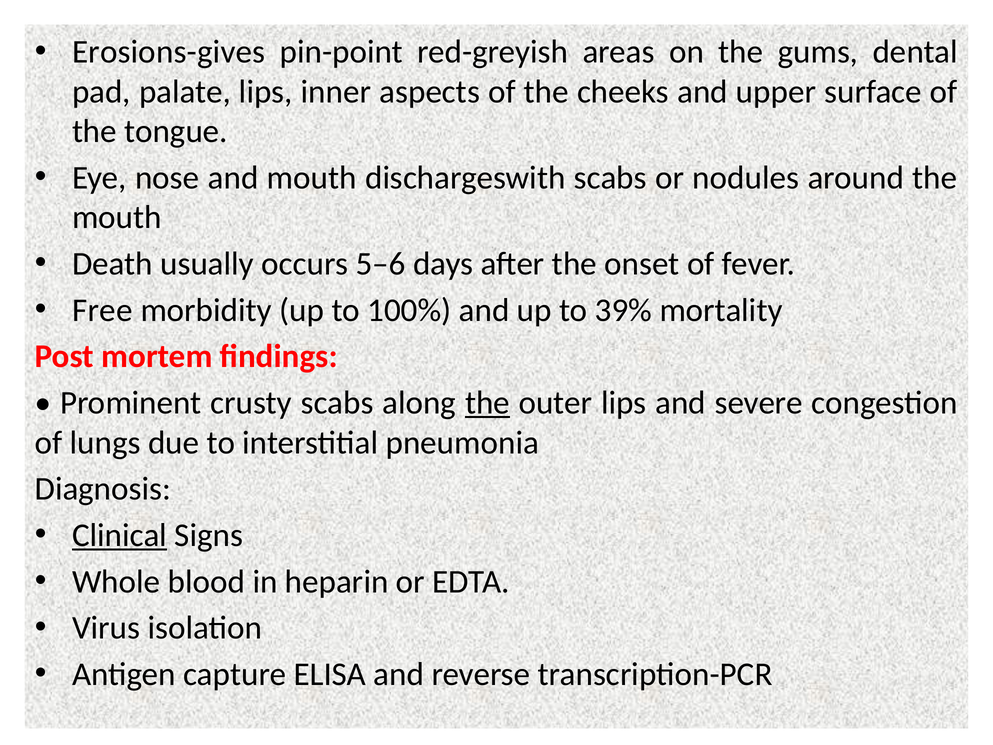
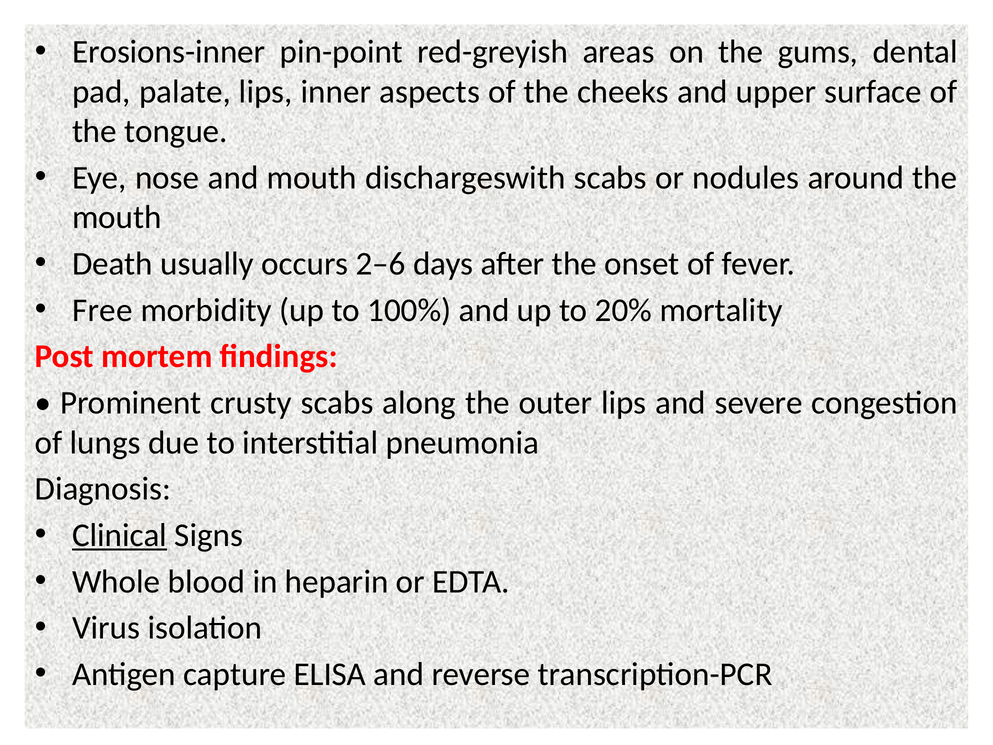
Erosions-gives: Erosions-gives -> Erosions-inner (169, 52)
5–6: 5–6 -> 2–6 (381, 264)
39%: 39% -> 20% (623, 310)
the underline: present -> none (487, 403)
